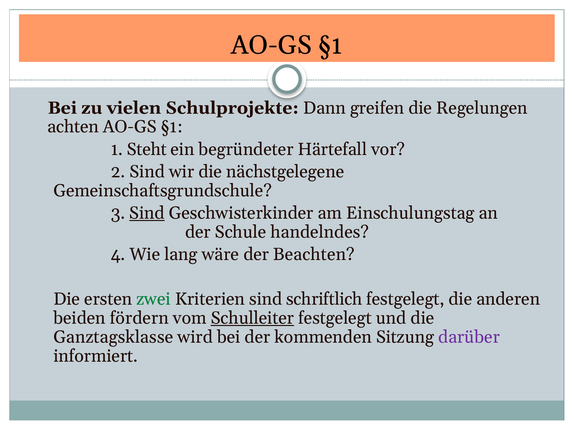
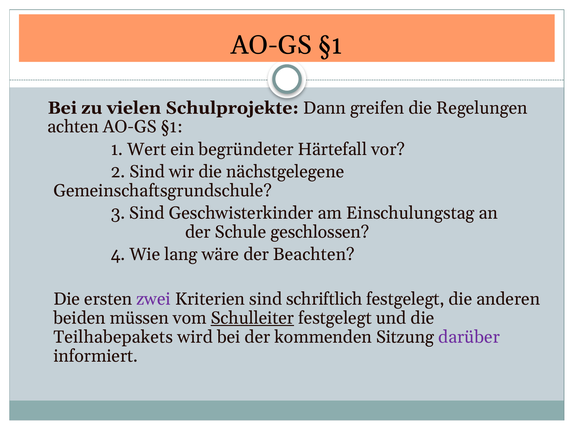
Steht: Steht -> Wert (147, 149)
Sind underline: present -> none (147, 213)
handelndes: handelndes -> geschlossen (320, 232)
zwei colour: green -> purple (154, 300)
fördern: fördern -> müssen (139, 318)
Ganztagsklasse: Ganztagsklasse -> Teilhabepakets (113, 337)
